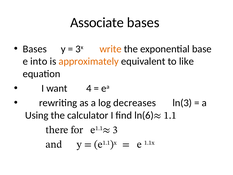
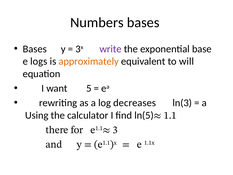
Associate: Associate -> Numbers (97, 23)
write colour: orange -> purple (111, 49)
into: into -> logs (39, 61)
like: like -> will (186, 61)
4: 4 -> 5 (89, 88)
ln(6: ln(6 -> ln(5 (144, 115)
